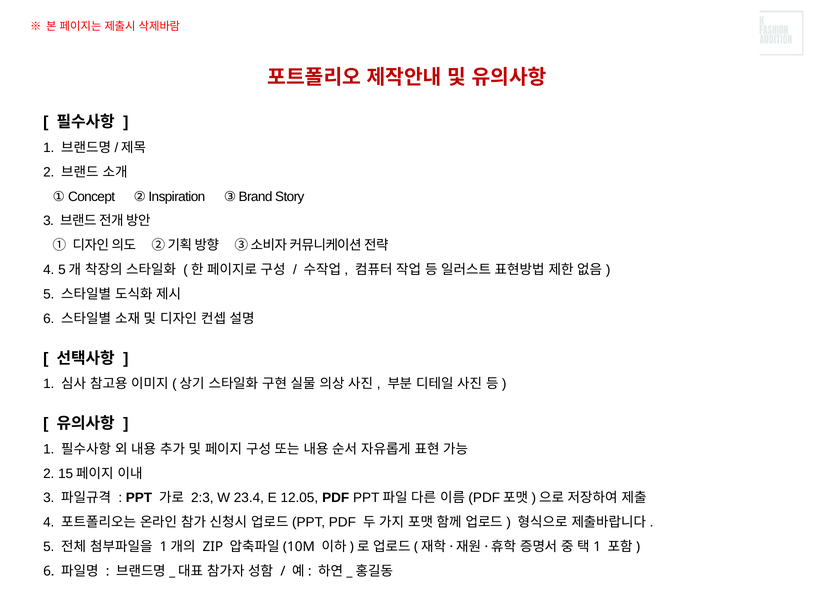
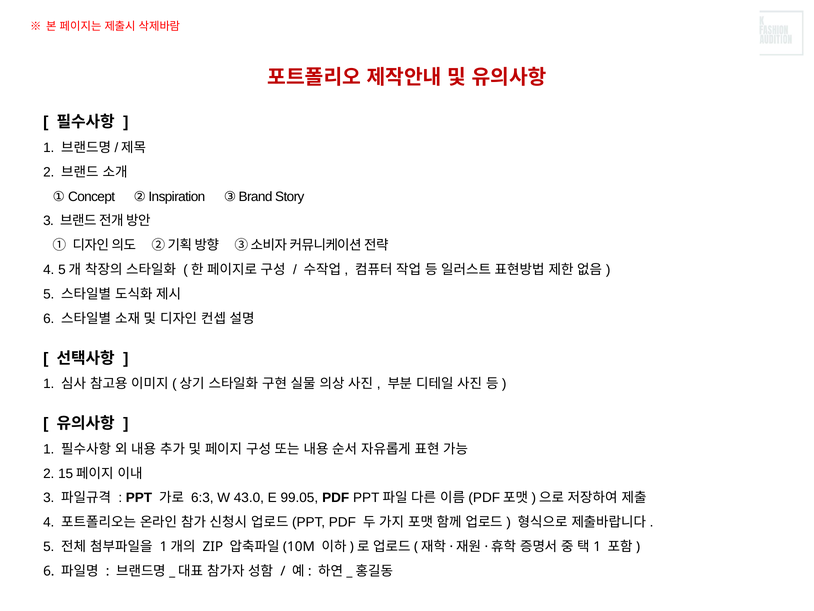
2:3: 2:3 -> 6:3 (202, 498)
23.4: 23.4 -> 43.0 (249, 498)
12.05: 12.05 -> 99.05 (299, 498)
